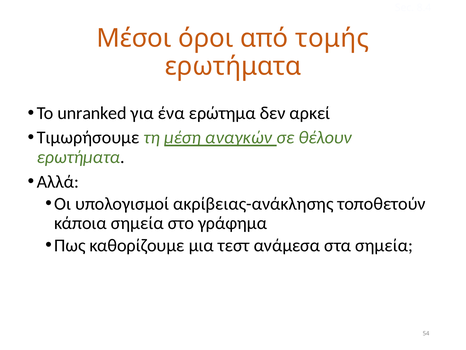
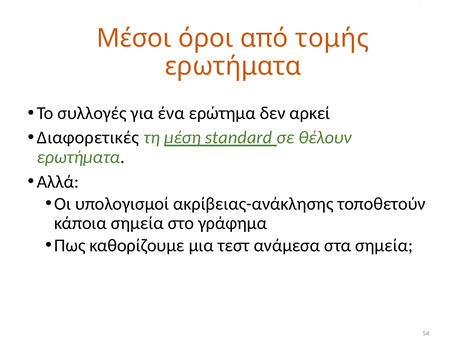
unranked: unranked -> συλλογές (92, 113)
Τιμωρήσουμε: Τιμωρήσουμε -> Διαφορετικές (88, 137)
αναγκών: αναγκών -> standard (239, 137)
